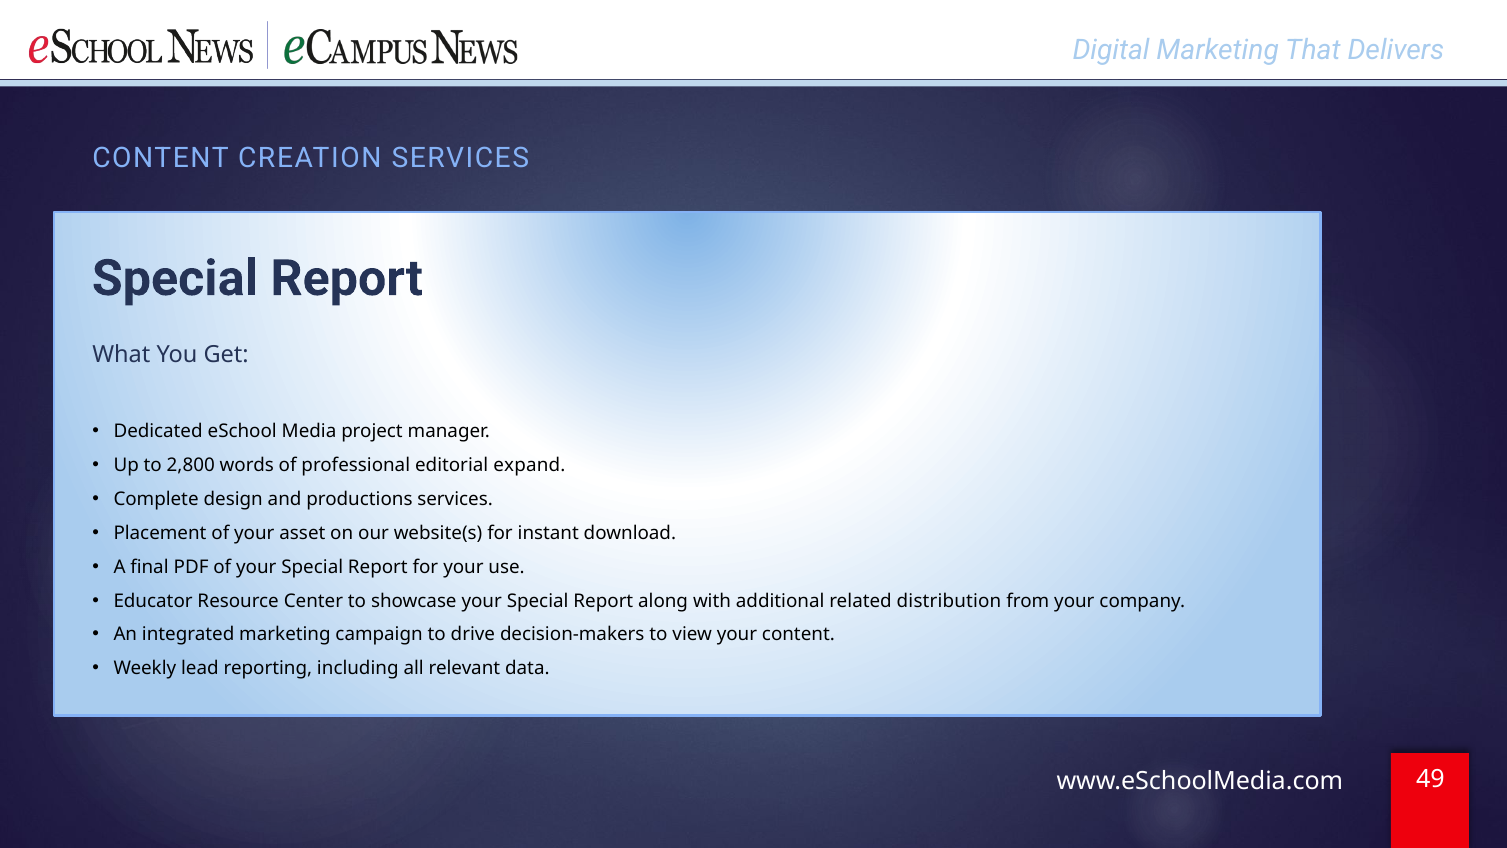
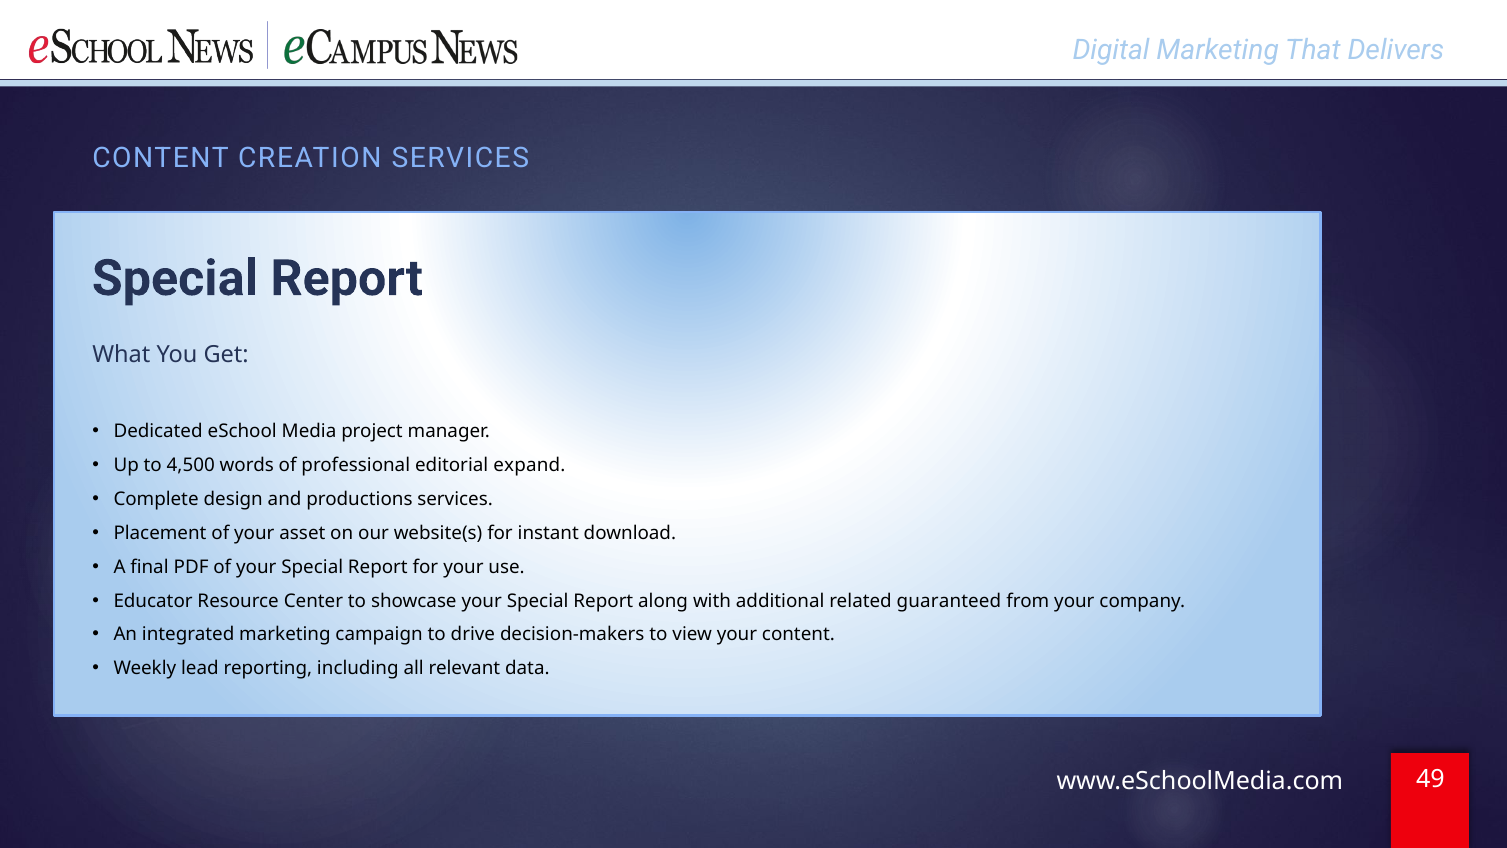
2,800: 2,800 -> 4,500 (191, 465)
distribution: distribution -> guaranteed (949, 601)
